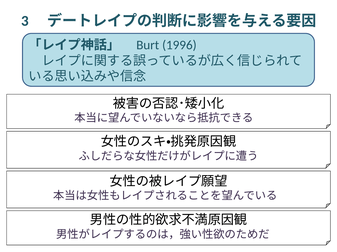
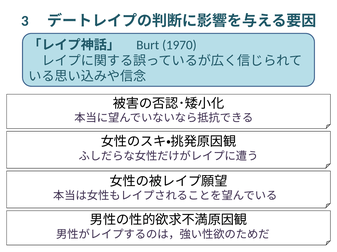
1996: 1996 -> 1970 (179, 45)
